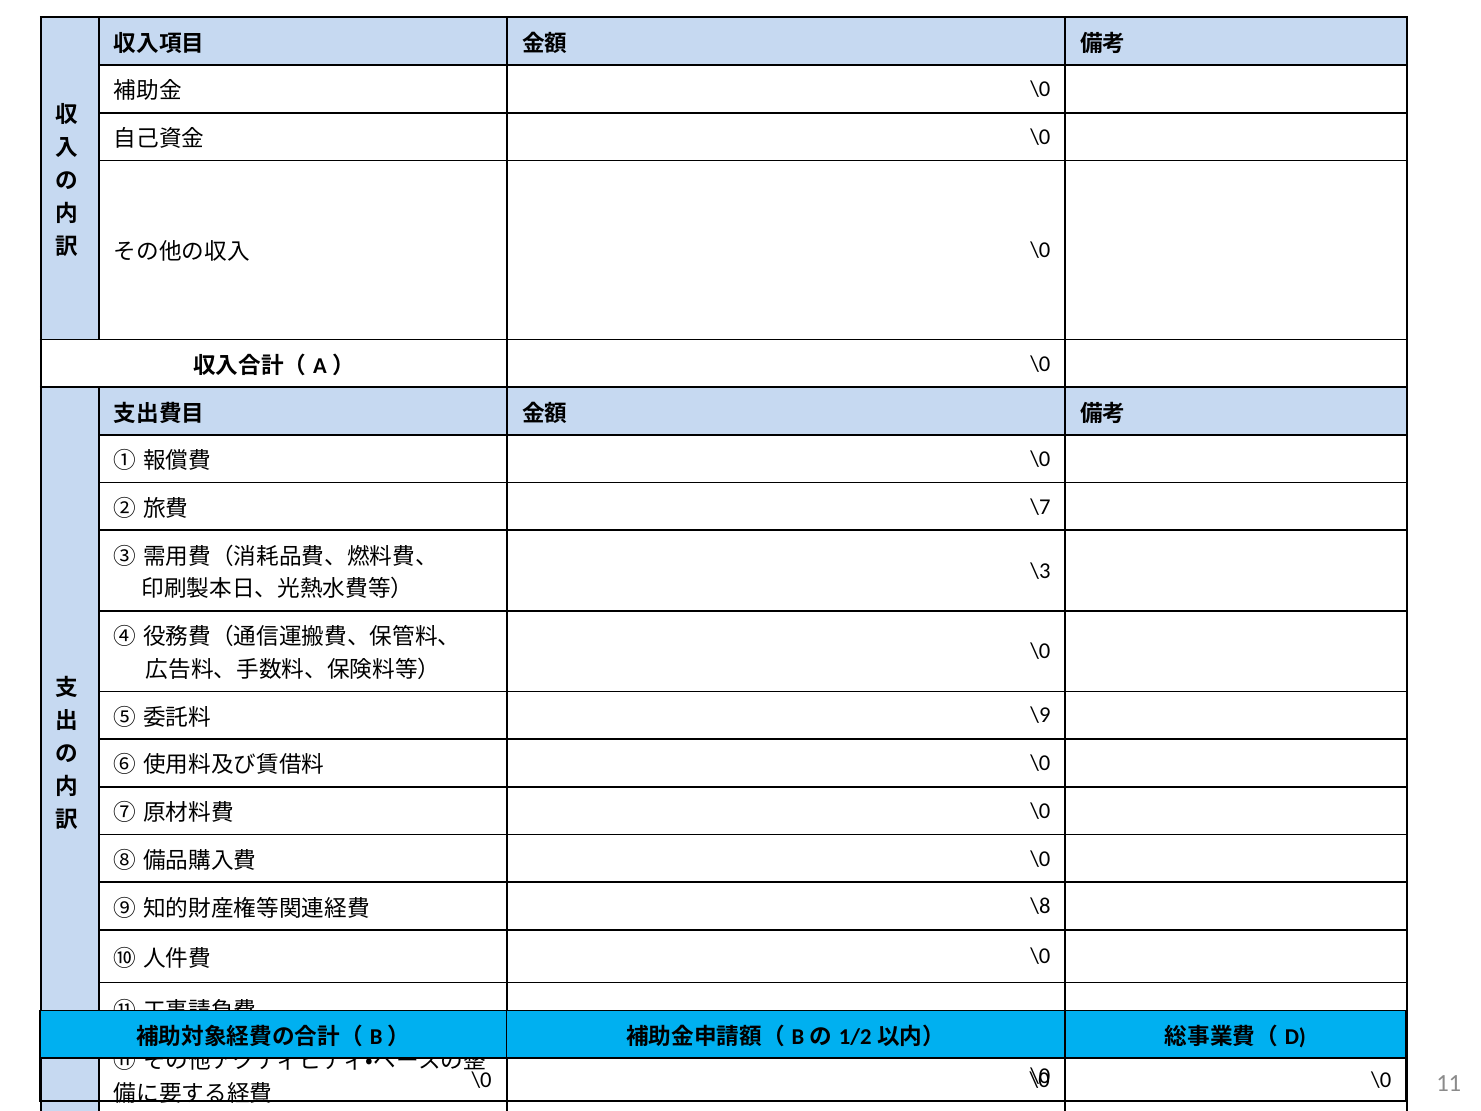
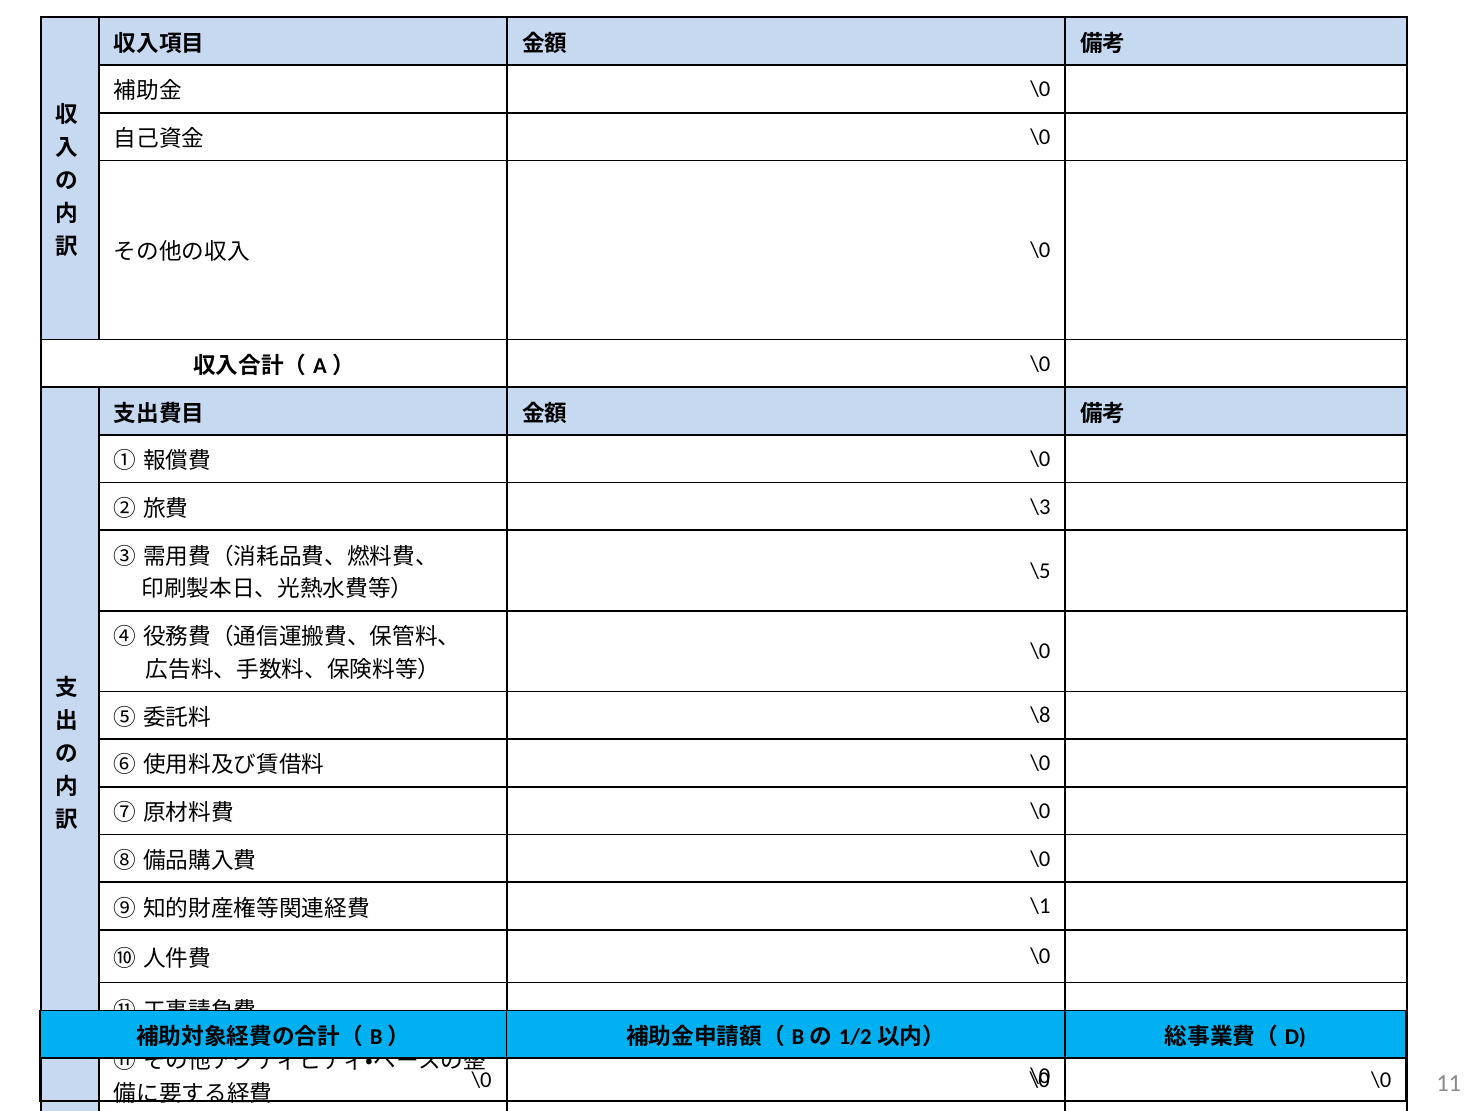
\7: \7 -> \3 (1040, 507)
\3: \3 -> \5 (1040, 571)
\9: \9 -> \8 (1040, 715)
\8: \8 -> \1 (1040, 906)
